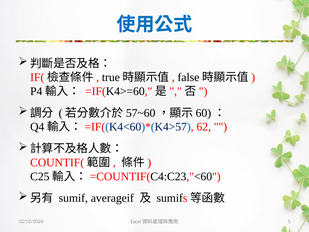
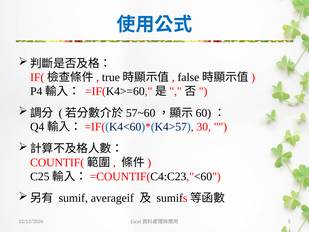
62: 62 -> 30 (204, 127)
